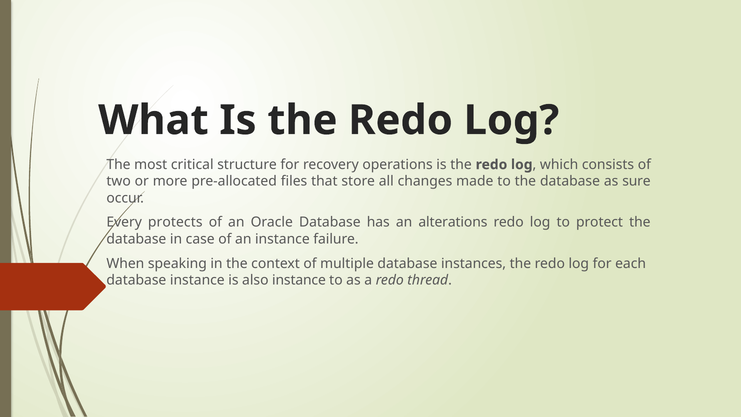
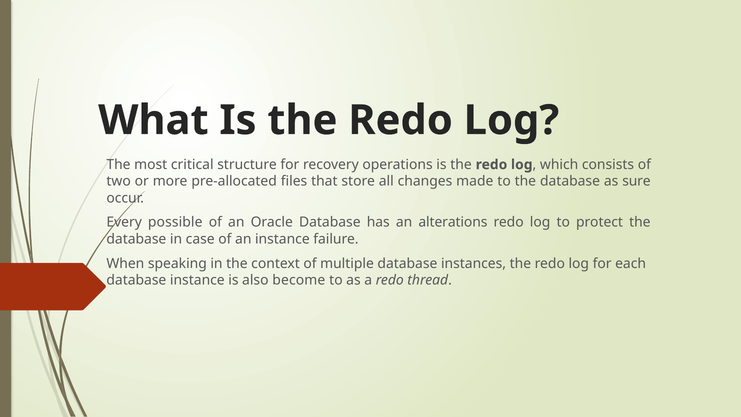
protects: protects -> possible (175, 222)
also instance: instance -> become (299, 280)
